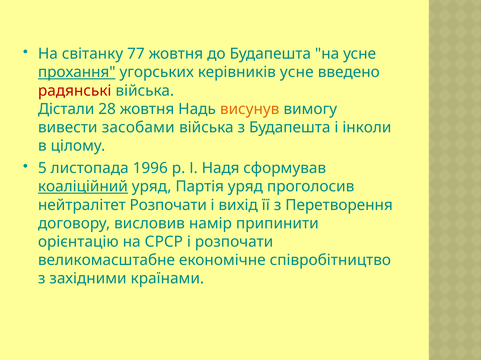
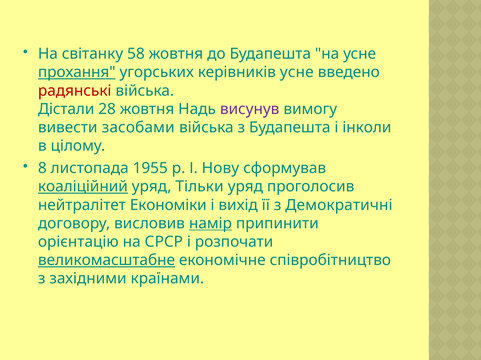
77: 77 -> 58 (136, 54)
висунув colour: orange -> purple (250, 109)
5: 5 -> 8 (42, 169)
1996: 1996 -> 1955 (150, 169)
Надя: Надя -> Нову (220, 169)
Партія: Партія -> Тільки (200, 187)
нейтралітет Розпочати: Розпочати -> Економіки (168, 205)
Перетворення: Перетворення -> Демократичні (339, 205)
намір underline: none -> present (210, 224)
великомасштабне underline: none -> present (106, 261)
